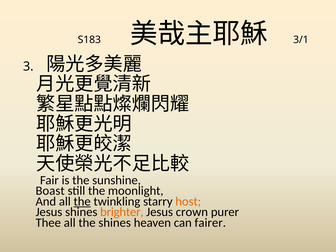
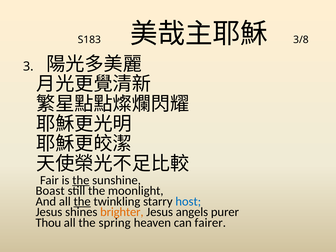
3/1: 3/1 -> 3/8 (301, 40)
the underline: none -> present (81, 180)
host colour: orange -> blue (188, 201)
crown: crown -> angels (192, 212)
Thee: Thee -> Thou (48, 223)
the shines: shines -> spring (115, 223)
